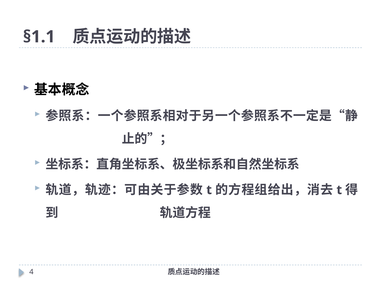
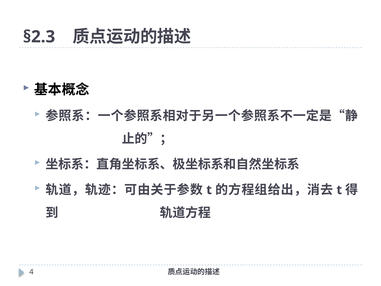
§1.1: §1.1 -> §2.3 (39, 37)
